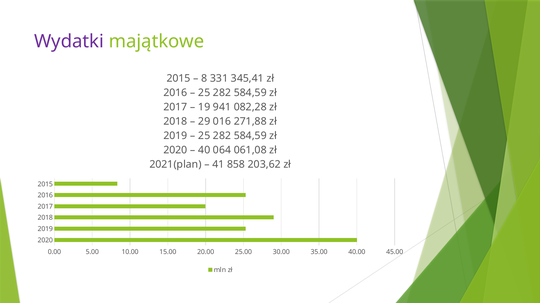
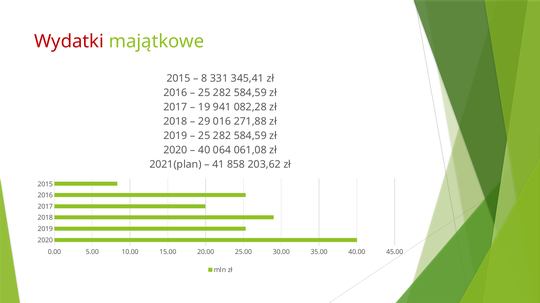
Wydatki colour: purple -> red (69, 41)
